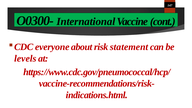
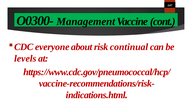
International: International -> Management (86, 22)
statement: statement -> continual (129, 47)
